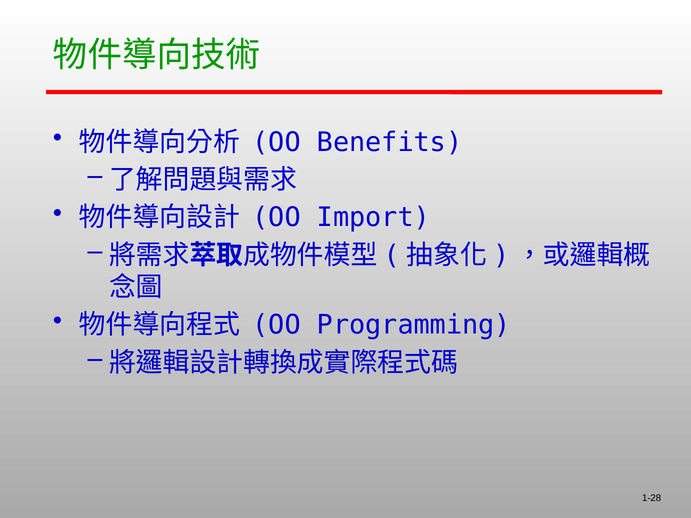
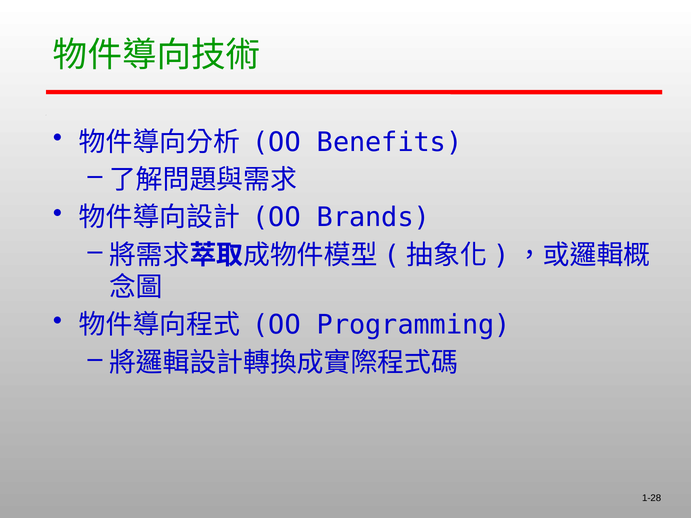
Import: Import -> Brands (373, 218)
